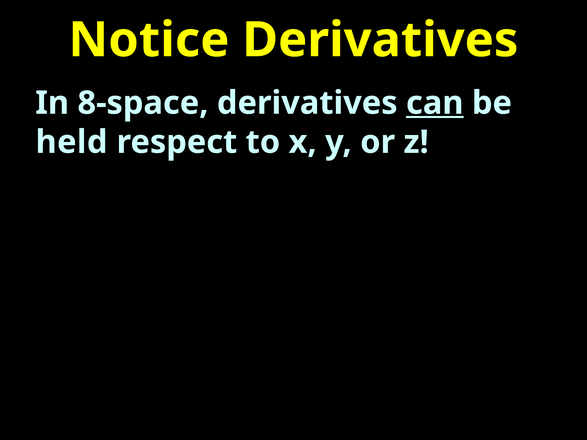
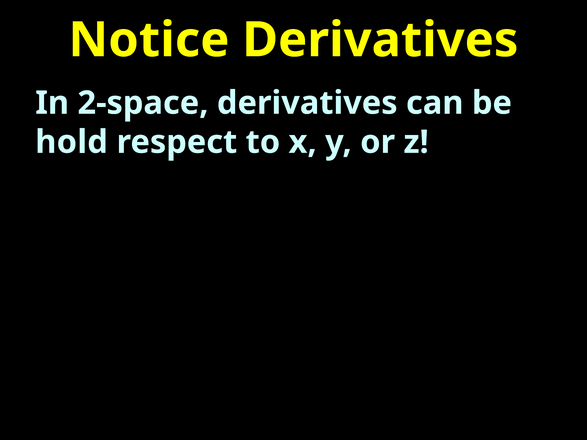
8-space: 8-space -> 2-space (143, 103)
can underline: present -> none (435, 103)
held: held -> hold (72, 142)
